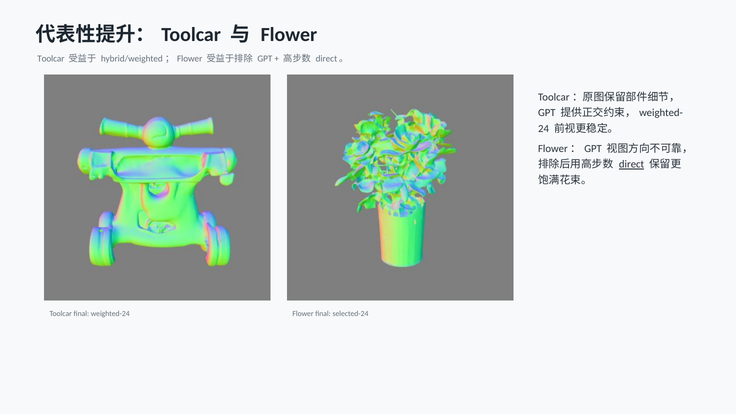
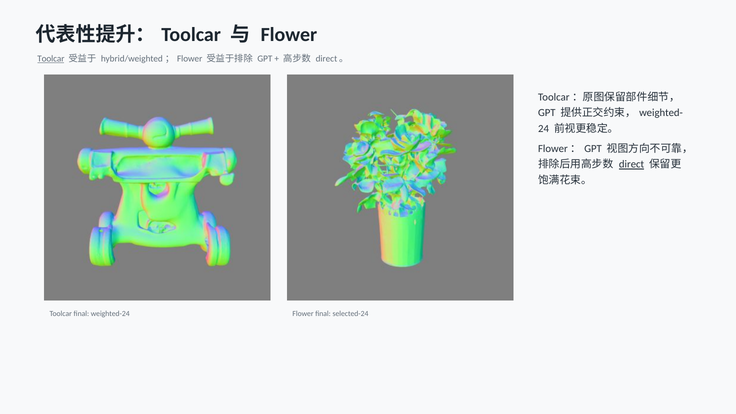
Toolcar underline: none -> present (51, 59)
